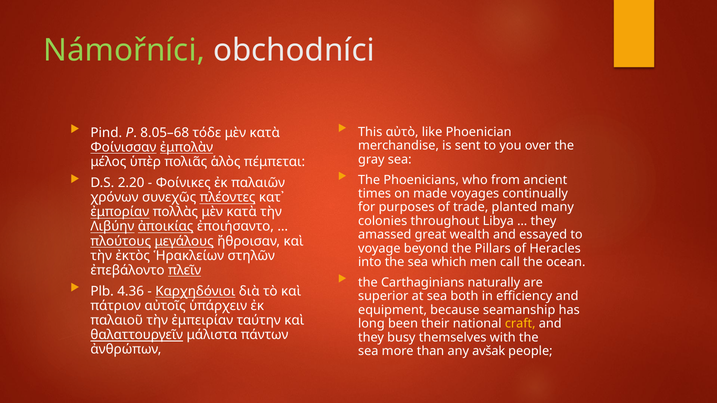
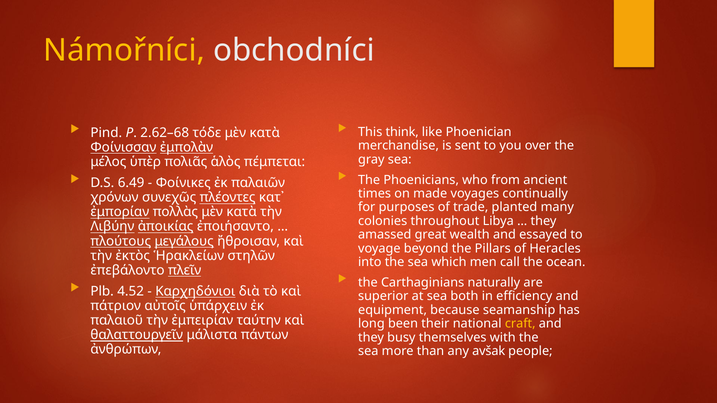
Námořníci colour: light green -> yellow (124, 50)
αὐτὸ: αὐτὸ -> think (402, 132)
8.05–68: 8.05–68 -> 2.62–68 (165, 133)
2.20: 2.20 -> 6.49 (131, 183)
4.36: 4.36 -> 4.52 (131, 292)
